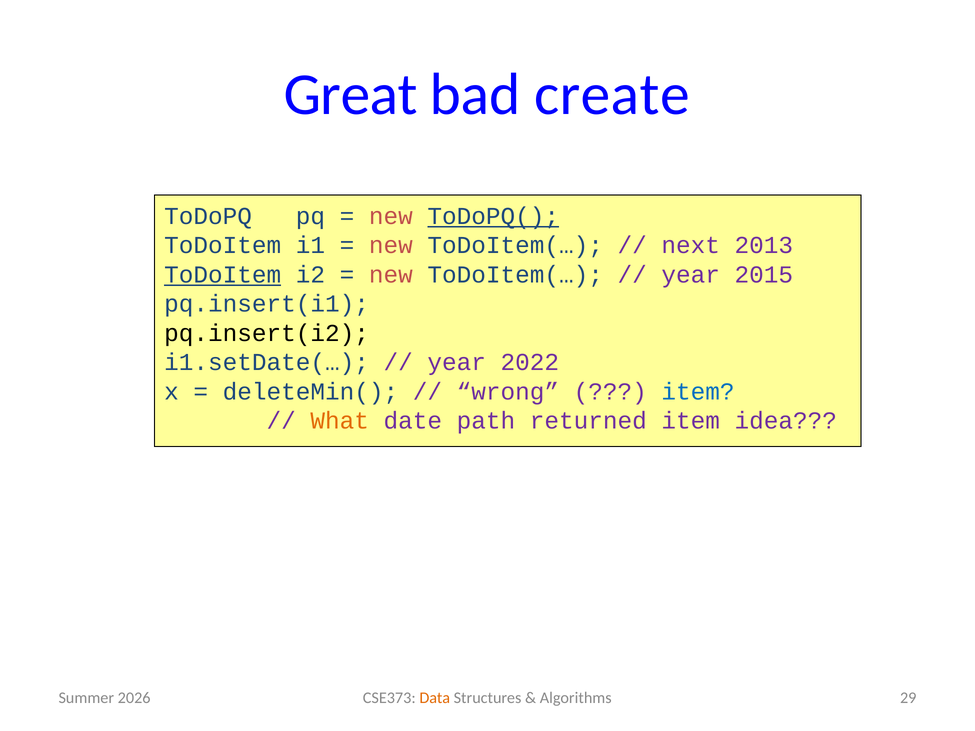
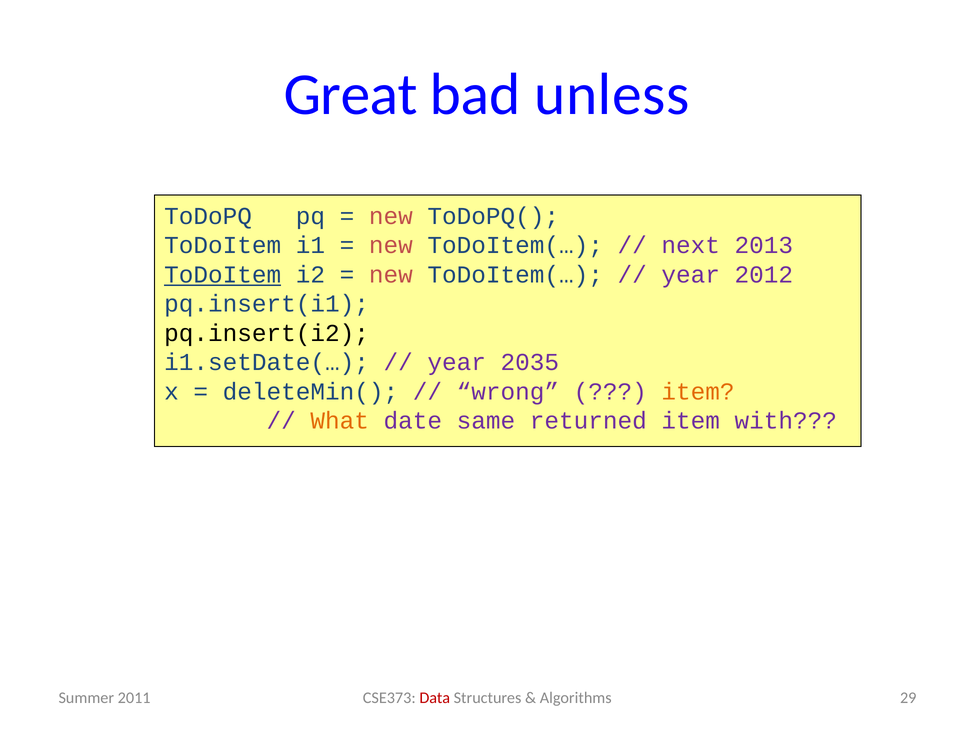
create: create -> unless (612, 94)
ToDoPQ( underline: present -> none (493, 216)
2015: 2015 -> 2012 (764, 275)
2022: 2022 -> 2035 (530, 362)
item colour: blue -> orange (698, 392)
path: path -> same (486, 421)
idea: idea -> with (786, 421)
Data colour: orange -> red (435, 698)
2026: 2026 -> 2011 (134, 698)
